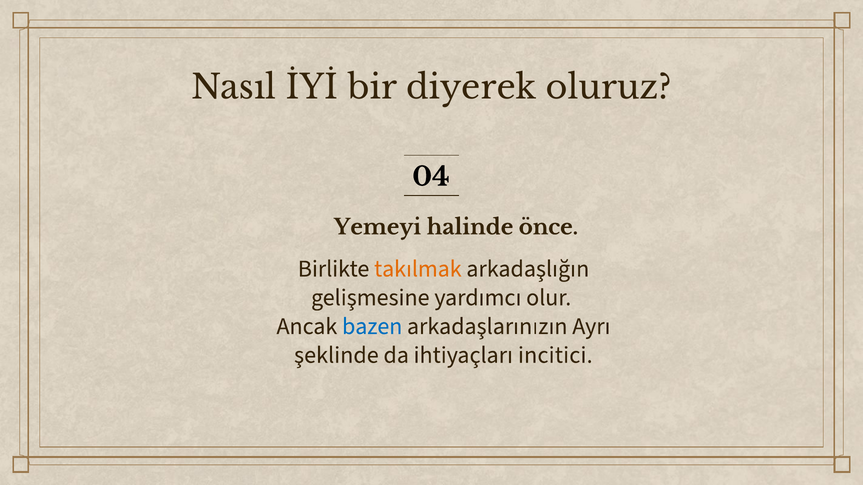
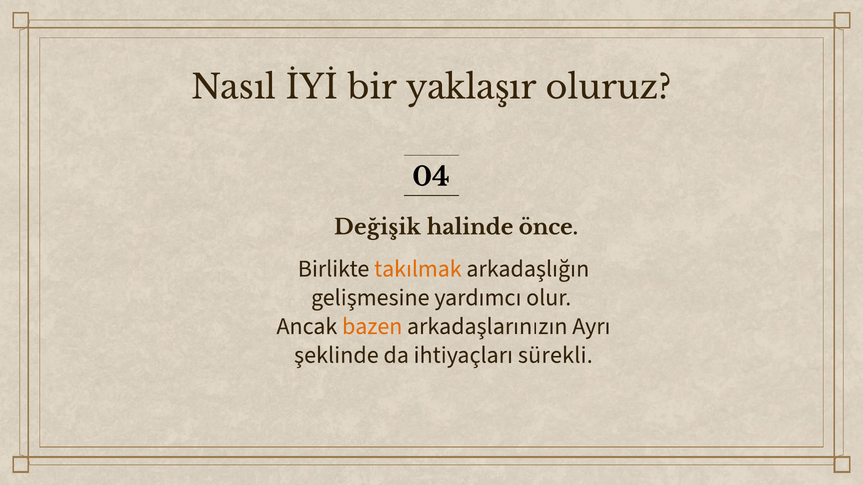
diyerek: diyerek -> yaklaşır (471, 88)
Yemeyi: Yemeyi -> Değişik (377, 227)
bazen colour: blue -> orange (372, 326)
incitici: incitici -> sürekli (555, 355)
